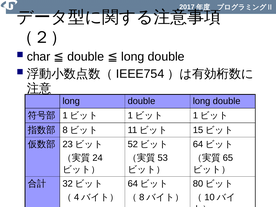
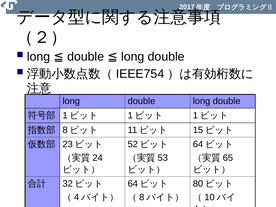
char: char -> long (38, 57)
